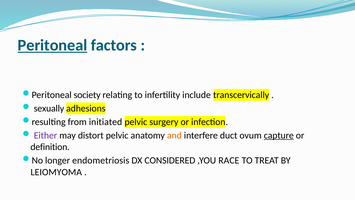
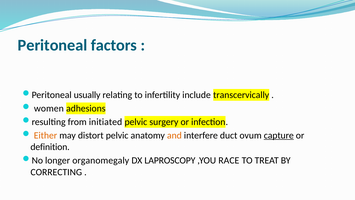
Peritoneal underline: present -> none (53, 45)
society: society -> usually (87, 95)
sexually: sexually -> women (49, 108)
Either colour: purple -> orange (45, 135)
endometriosis: endometriosis -> organomegaly (101, 160)
CONSIDERED: CONSIDERED -> LAPROSCOPY (170, 160)
LEIOMYOMA: LEIOMYOMA -> CORRECTING (56, 172)
